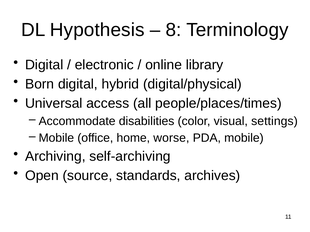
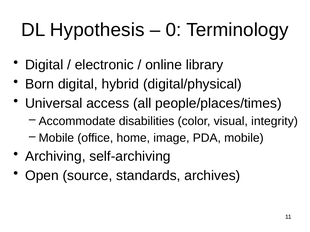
8: 8 -> 0 (174, 30)
settings: settings -> integrity (275, 121)
worse: worse -> image (171, 138)
